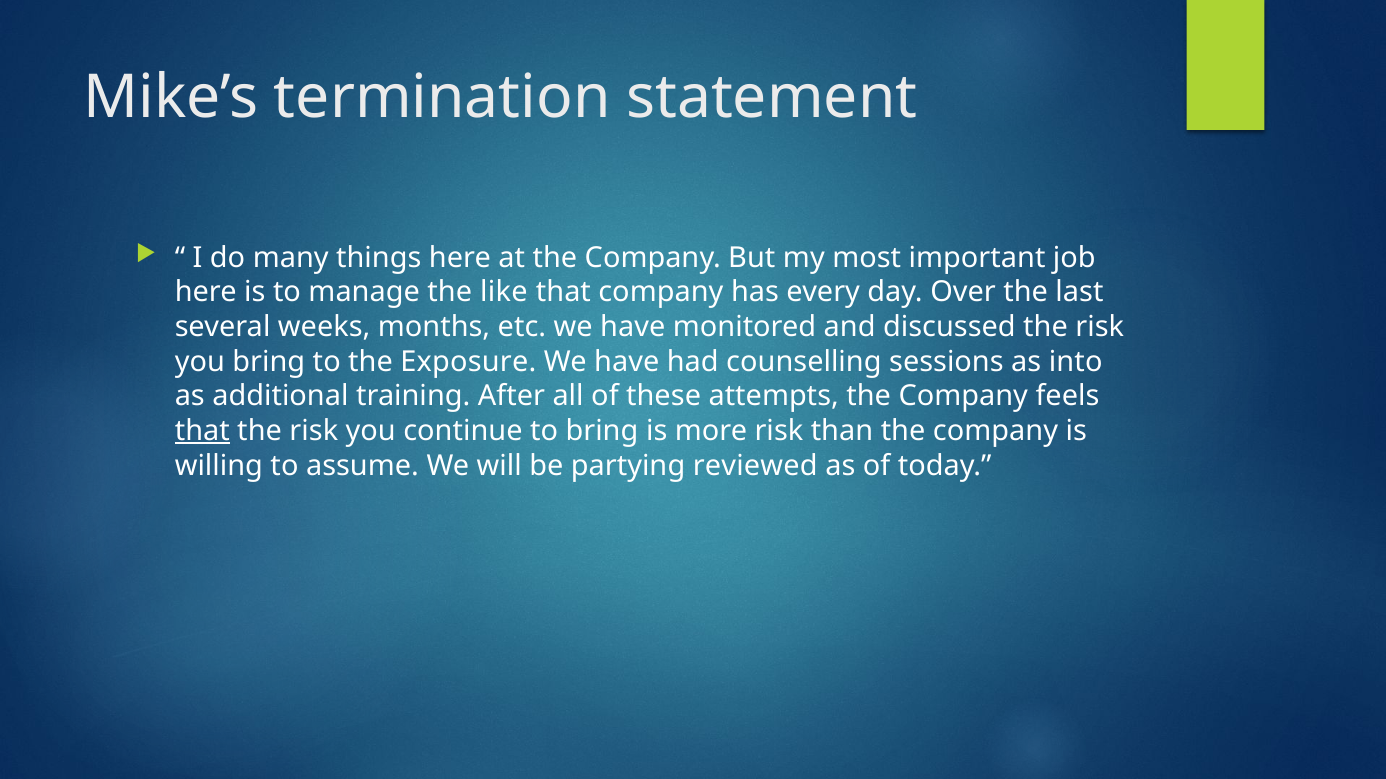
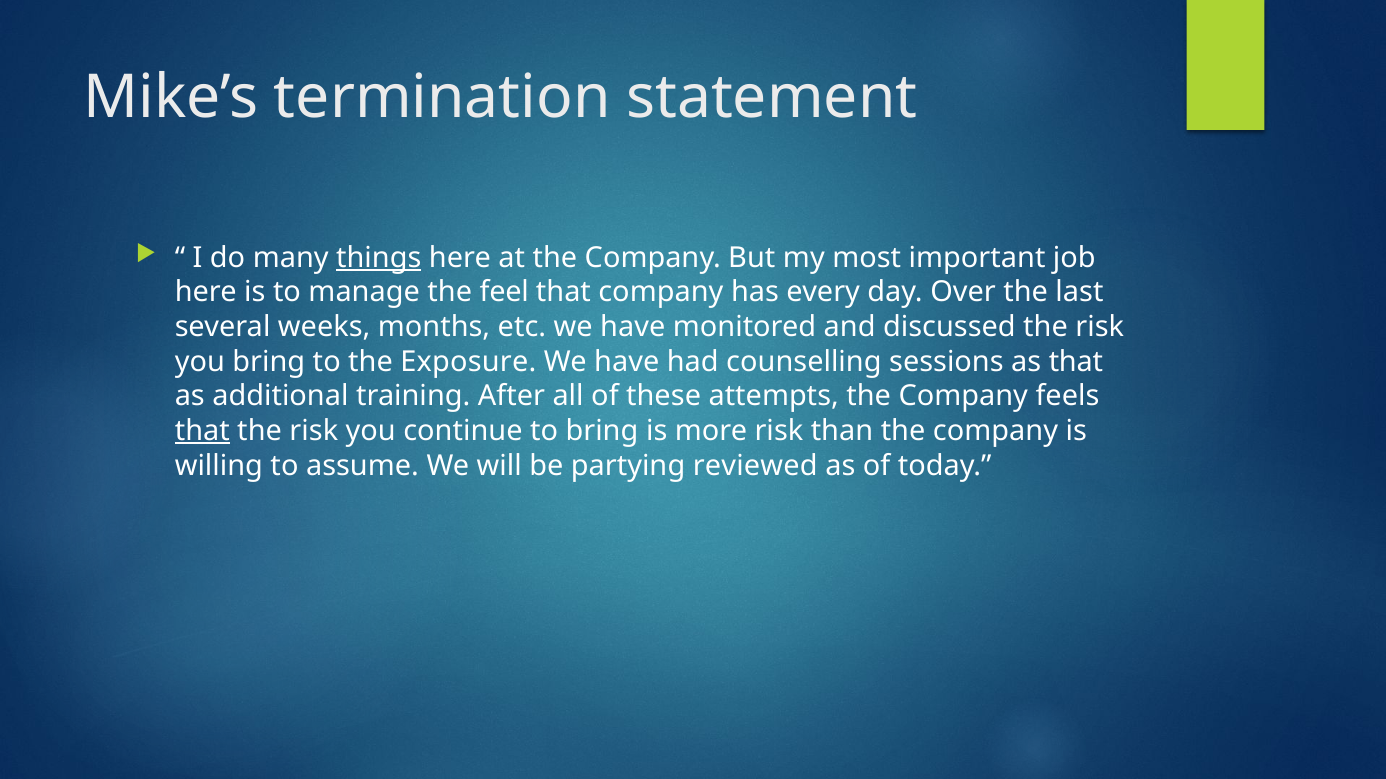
things underline: none -> present (379, 258)
like: like -> feel (504, 293)
as into: into -> that (1076, 362)
